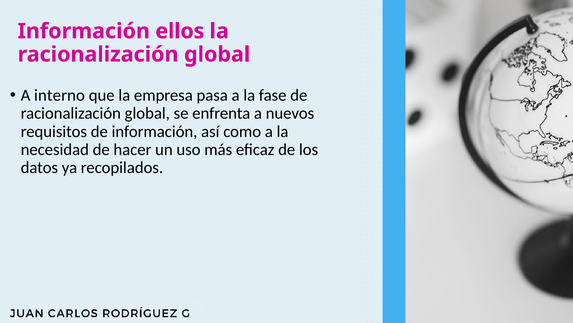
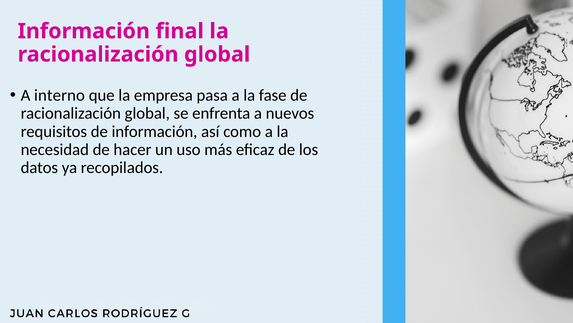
ellos: ellos -> final (180, 31)
